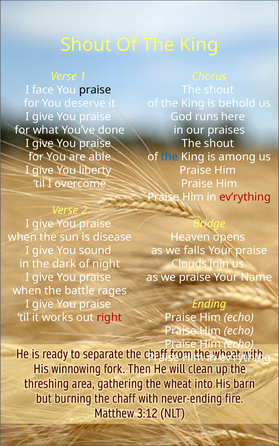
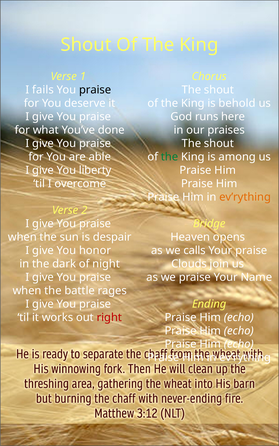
face: face -> fails (43, 90)
the colour: blue -> green (170, 157)
ev’rything colour: red -> orange (245, 197)
disease: disease -> despair (112, 237)
sound: sound -> honor (95, 251)
falls: falls -> calls (195, 251)
